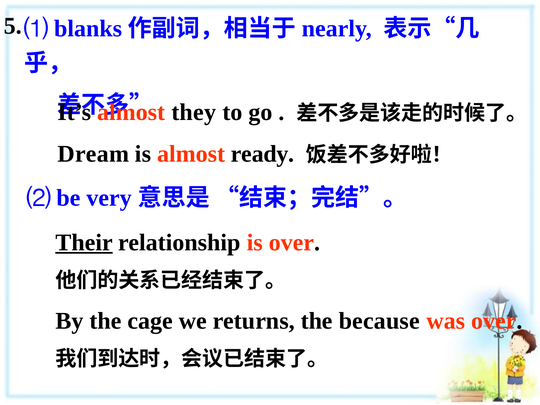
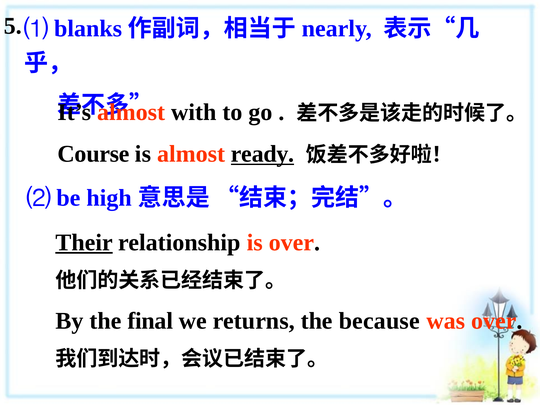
they: they -> with (194, 112)
Dream: Dream -> Course (94, 154)
ready underline: none -> present (263, 154)
very: very -> high (109, 198)
cage: cage -> final (150, 321)
